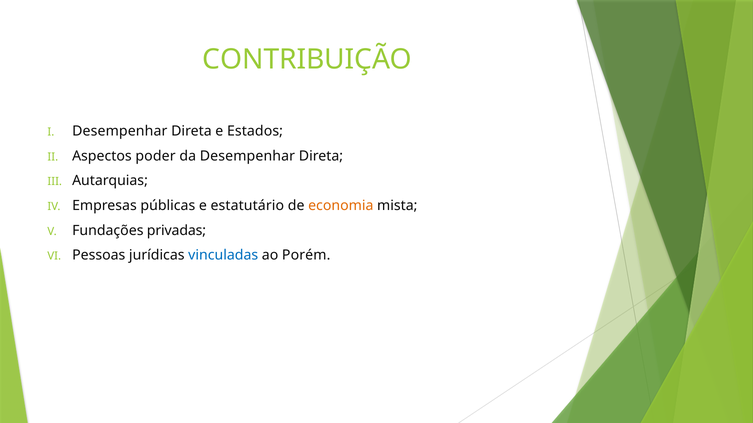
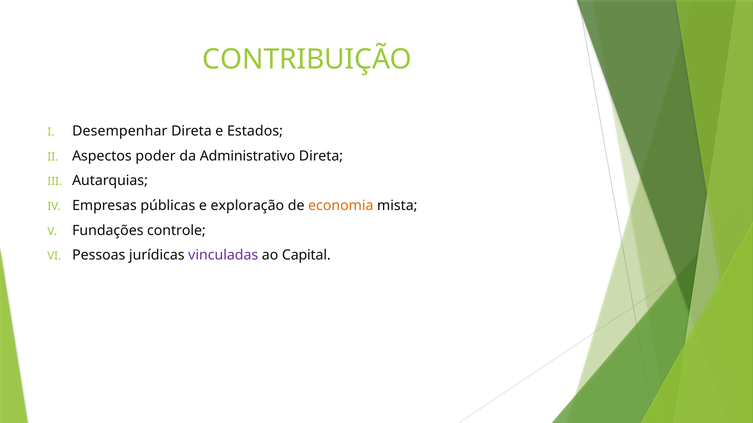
da Desempenhar: Desempenhar -> Administrativo (248, 156)
estatutário: estatutário -> exploração (247, 206)
privadas: privadas -> controle (176, 231)
vinculadas colour: blue -> purple (223, 255)
Porém: Porém -> Capital (306, 255)
